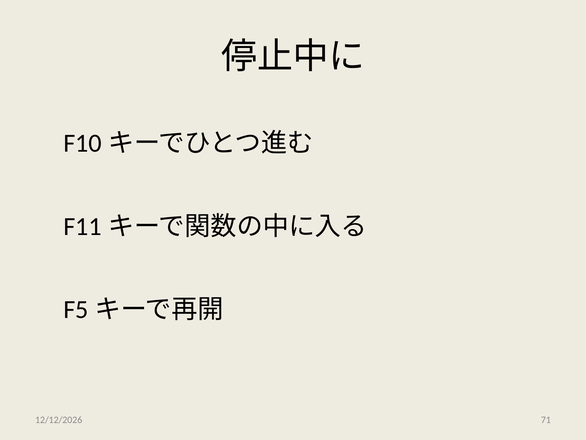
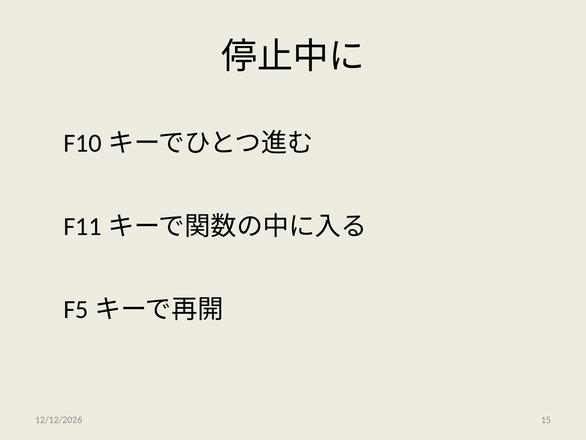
71: 71 -> 15 (546, 420)
